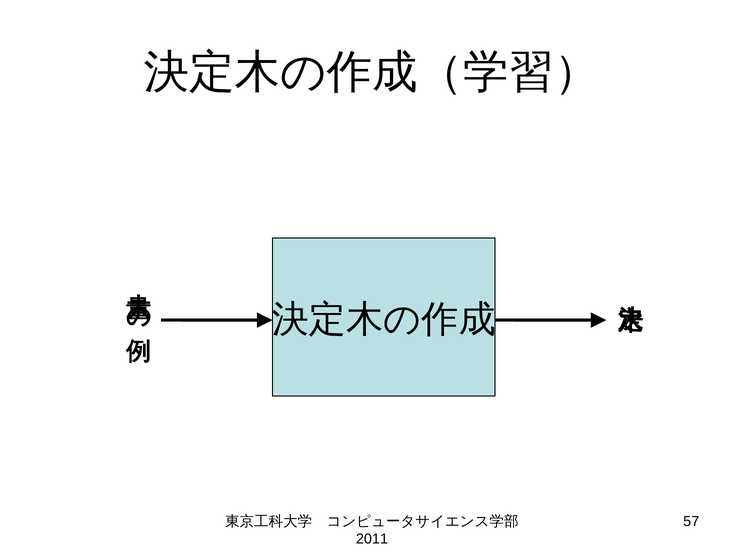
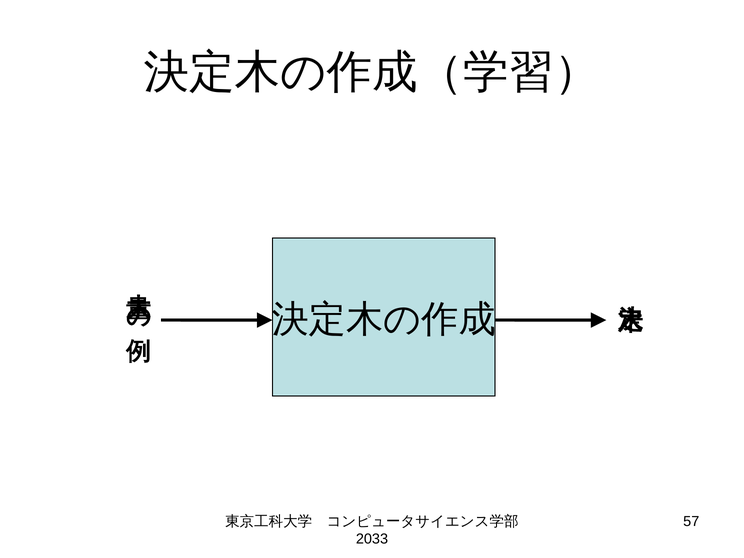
2011: 2011 -> 2033 (372, 539)
